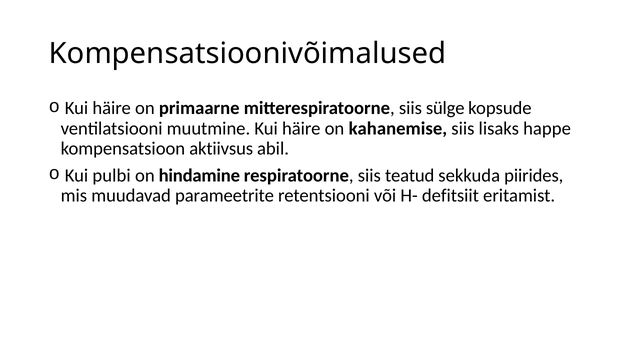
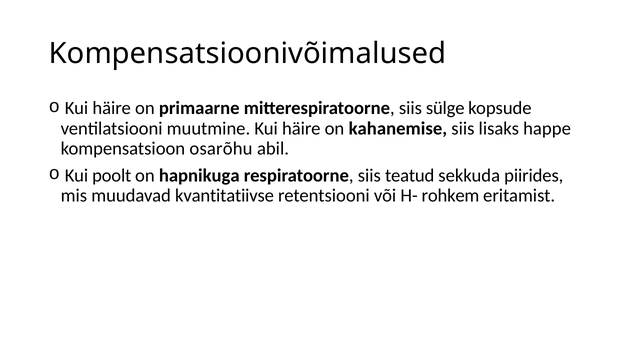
aktiivsus: aktiivsus -> osarõhu (221, 148)
pulbi: pulbi -> poolt (112, 175)
hindamine: hindamine -> hapnikuga (199, 175)
parameetrite: parameetrite -> kvantitatiivse (225, 195)
defitsiit: defitsiit -> rohkem (450, 195)
